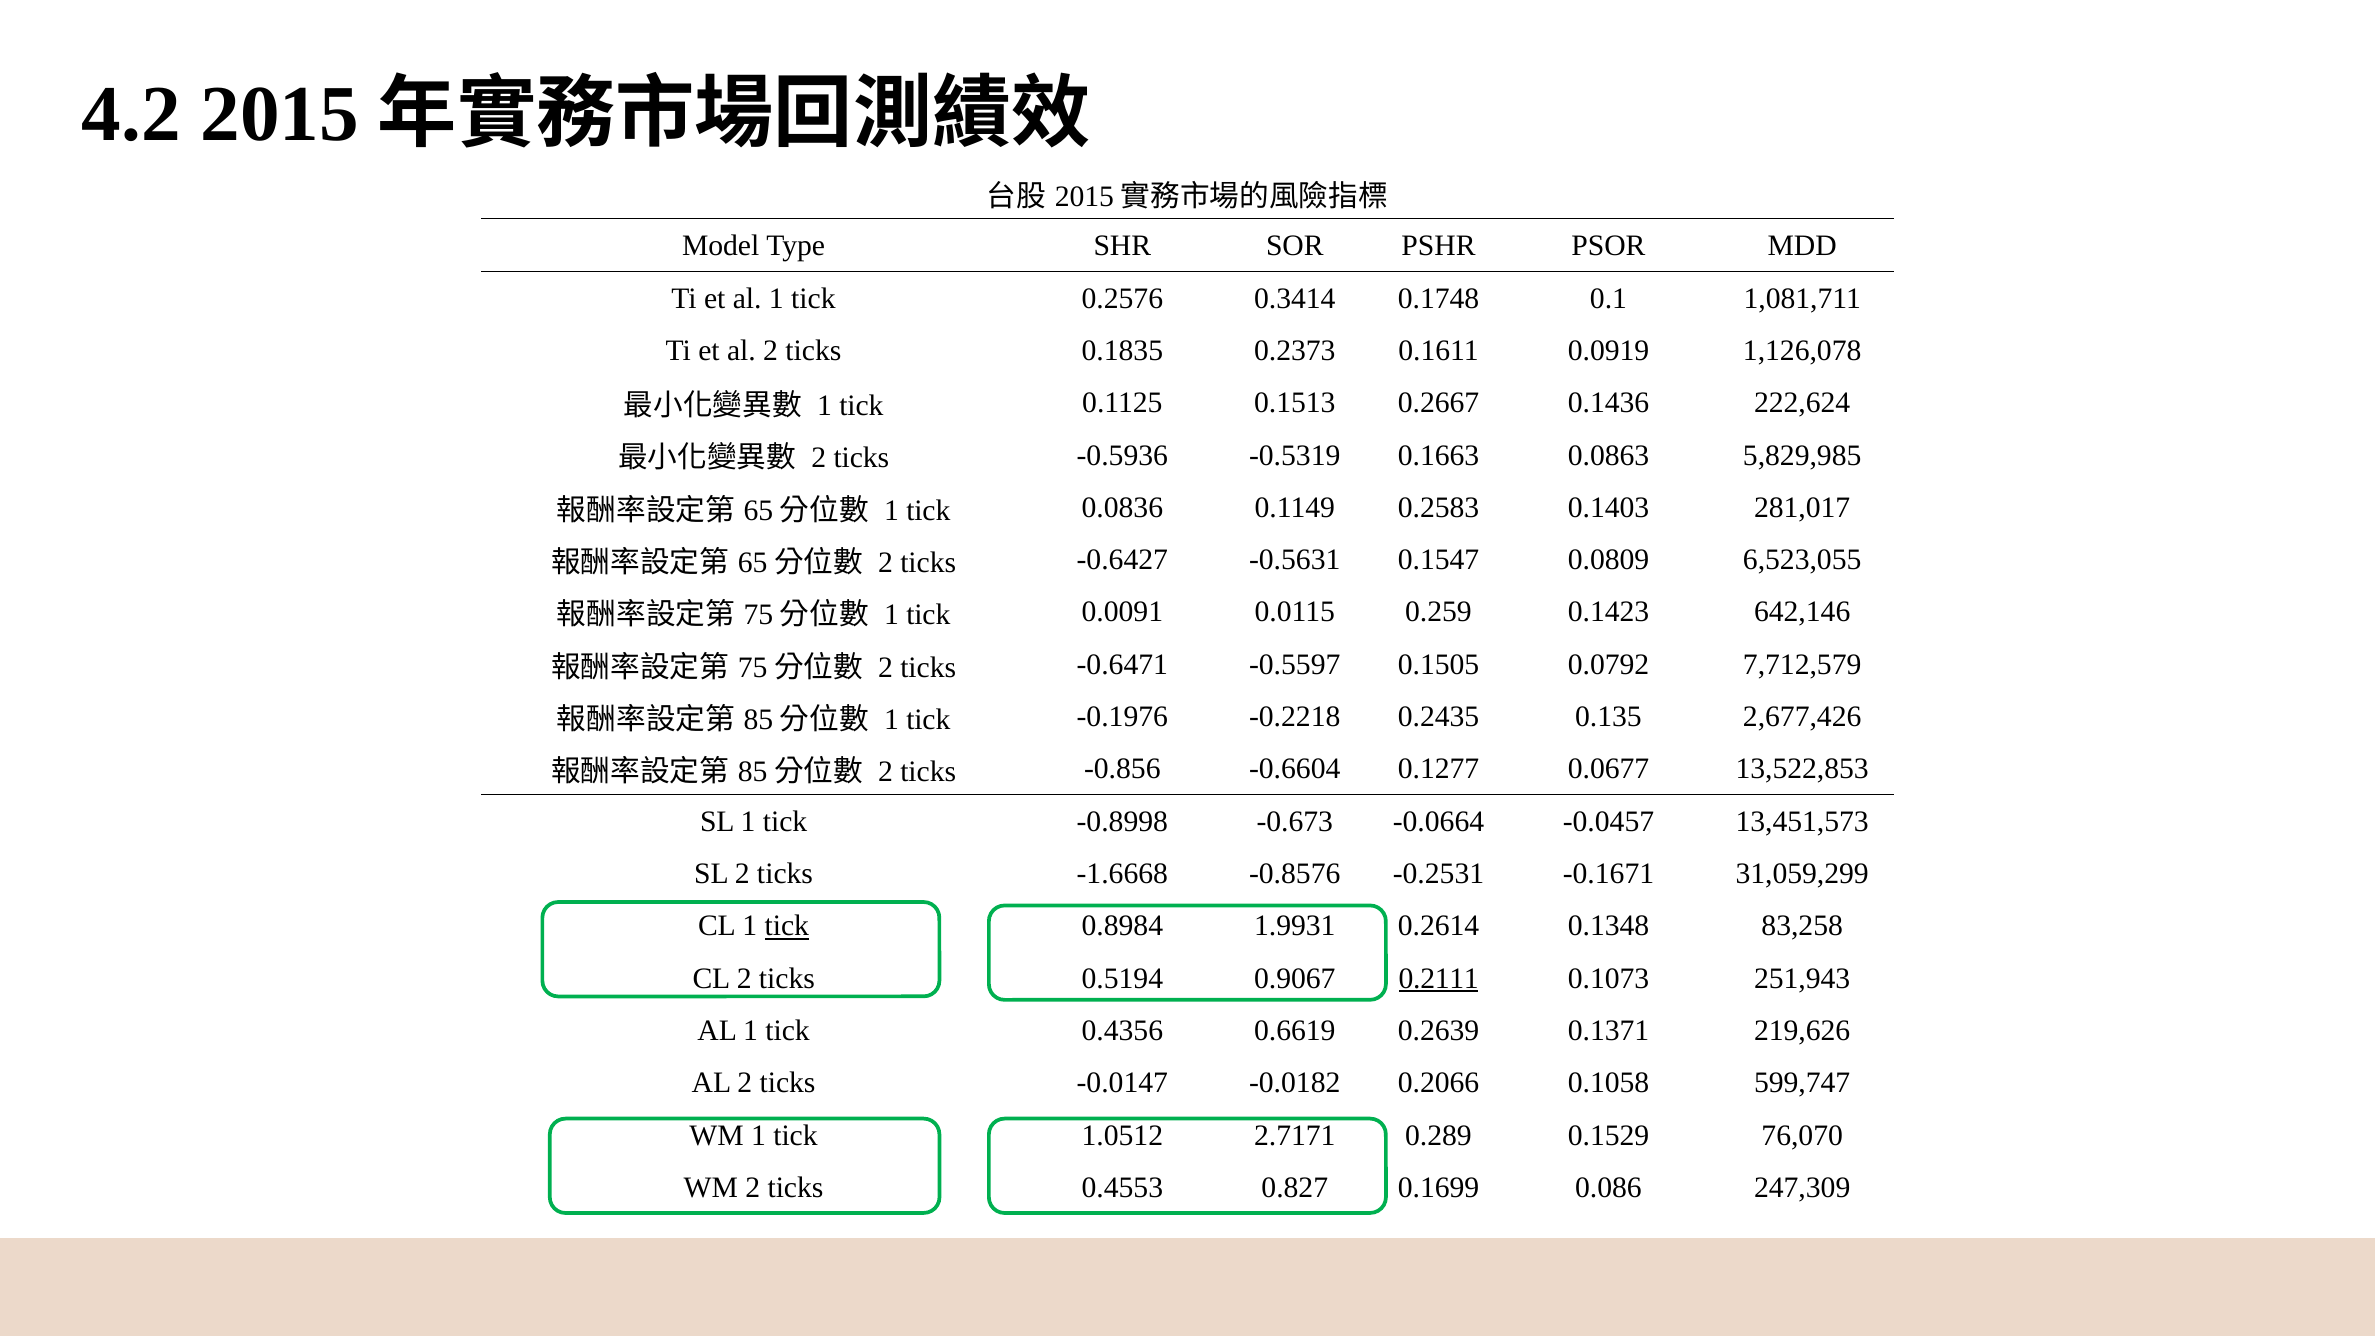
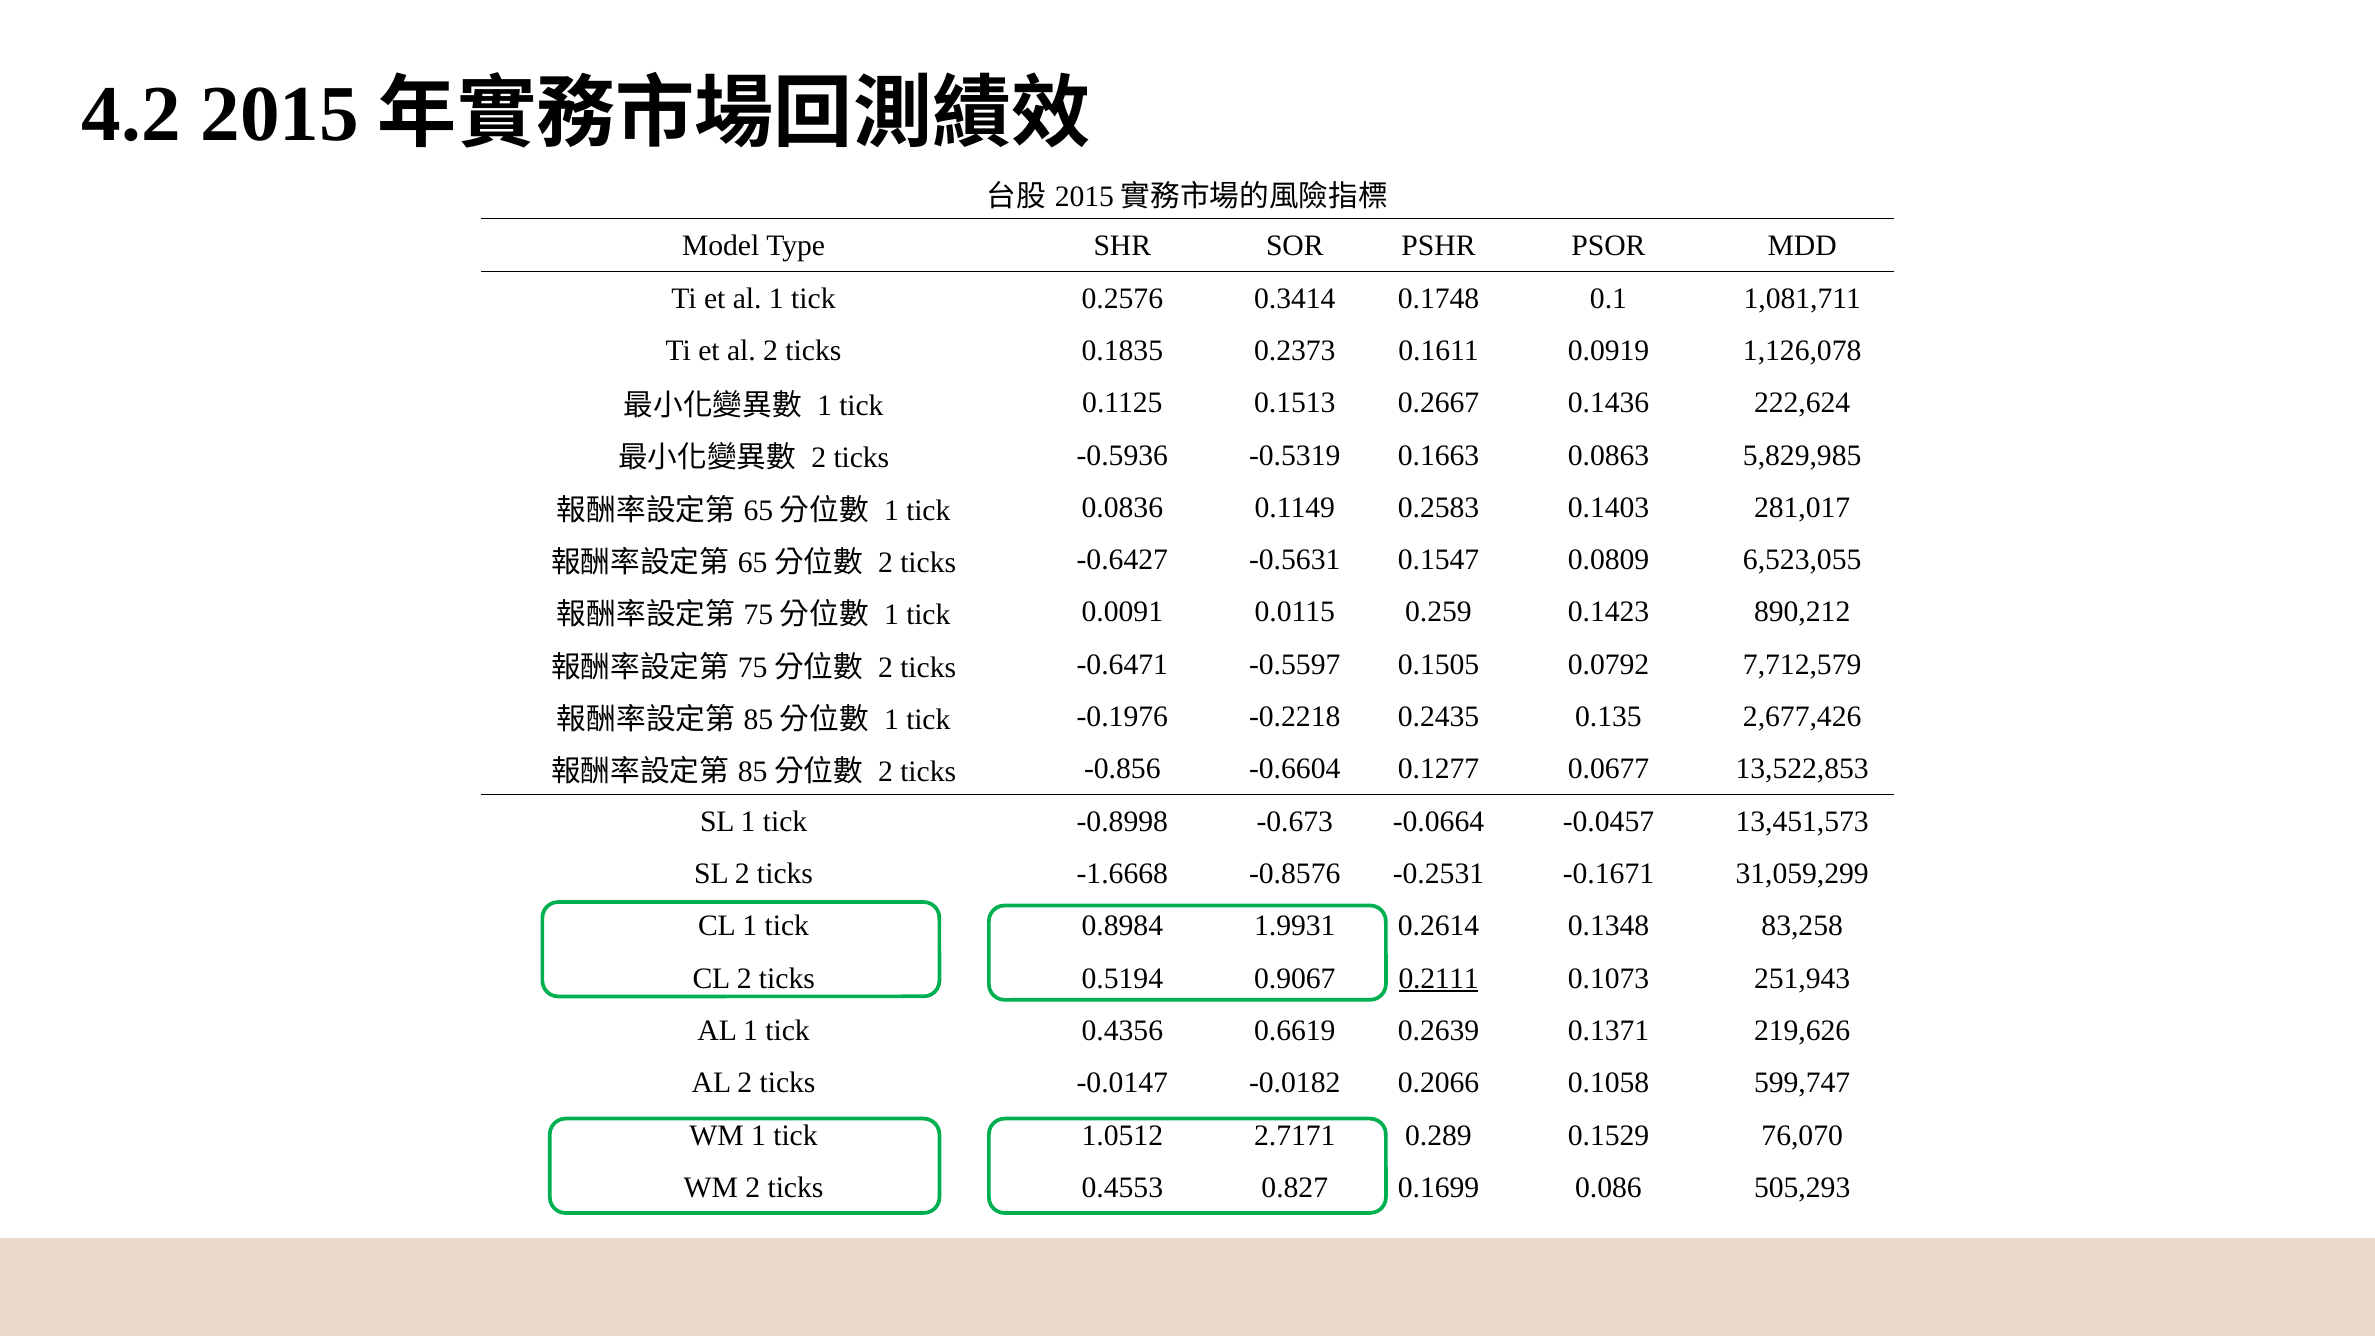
642,146: 642,146 -> 890,212 (1802, 612)
tick underline: present -> none (787, 926)
247,309: 247,309 -> 505,293 (1802, 1188)
